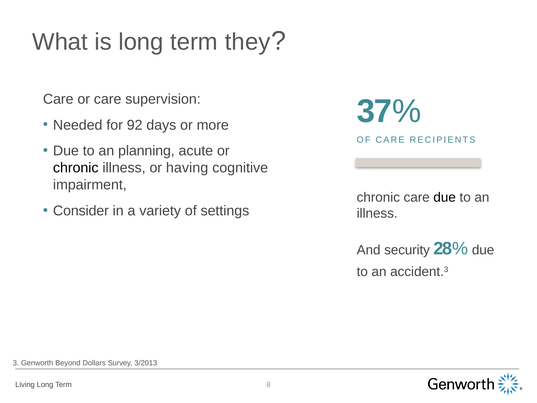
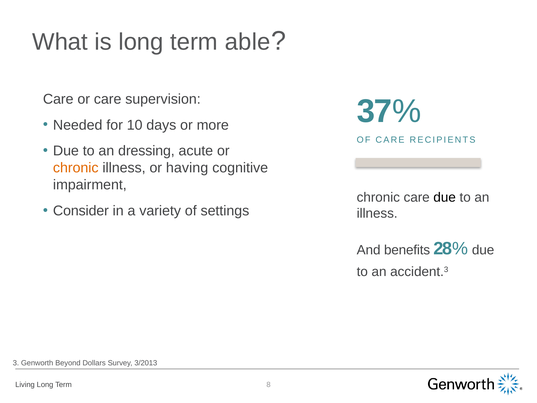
they: they -> able (248, 42)
92: 92 -> 10 (135, 125)
planning: planning -> dressing (146, 151)
chronic colour: black -> orange (76, 168)
security: security -> benefits (407, 250)
